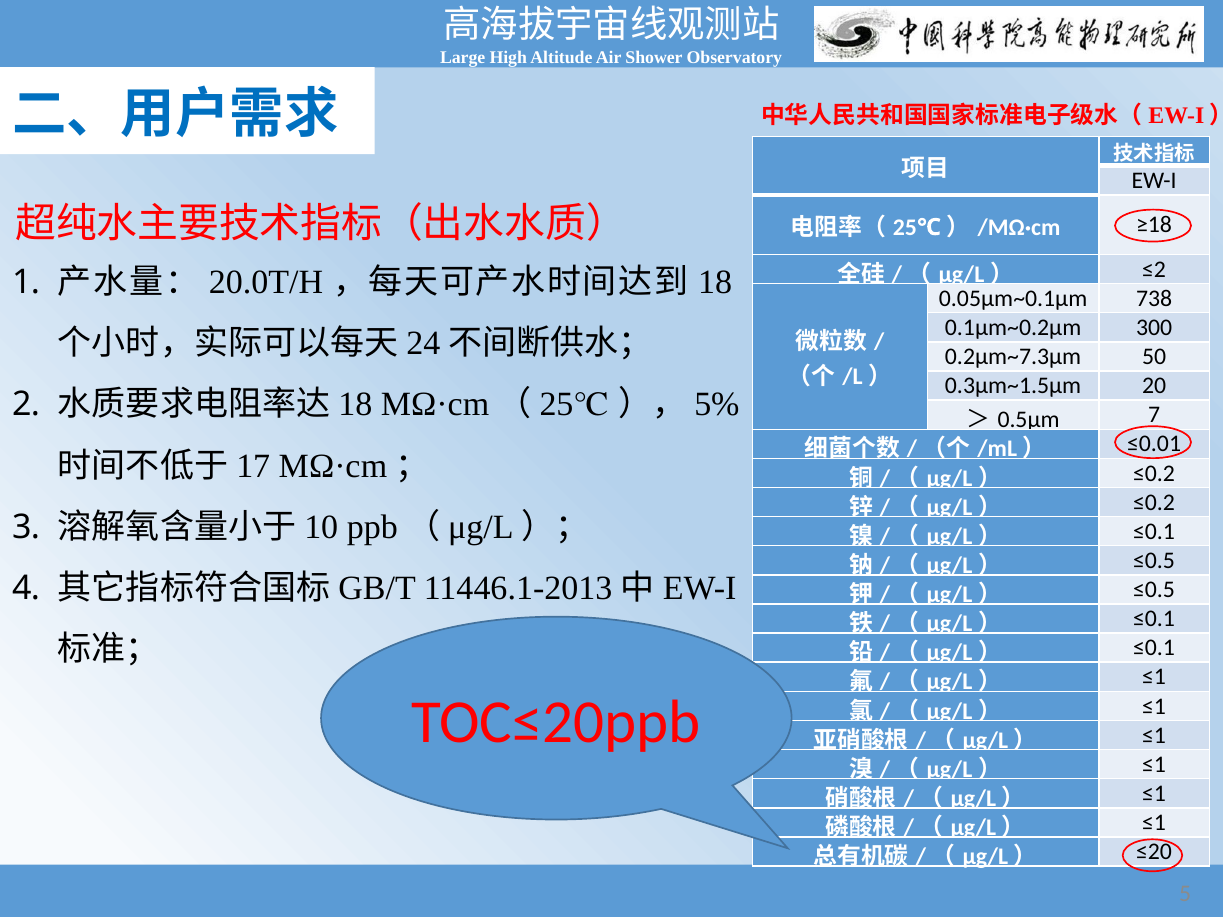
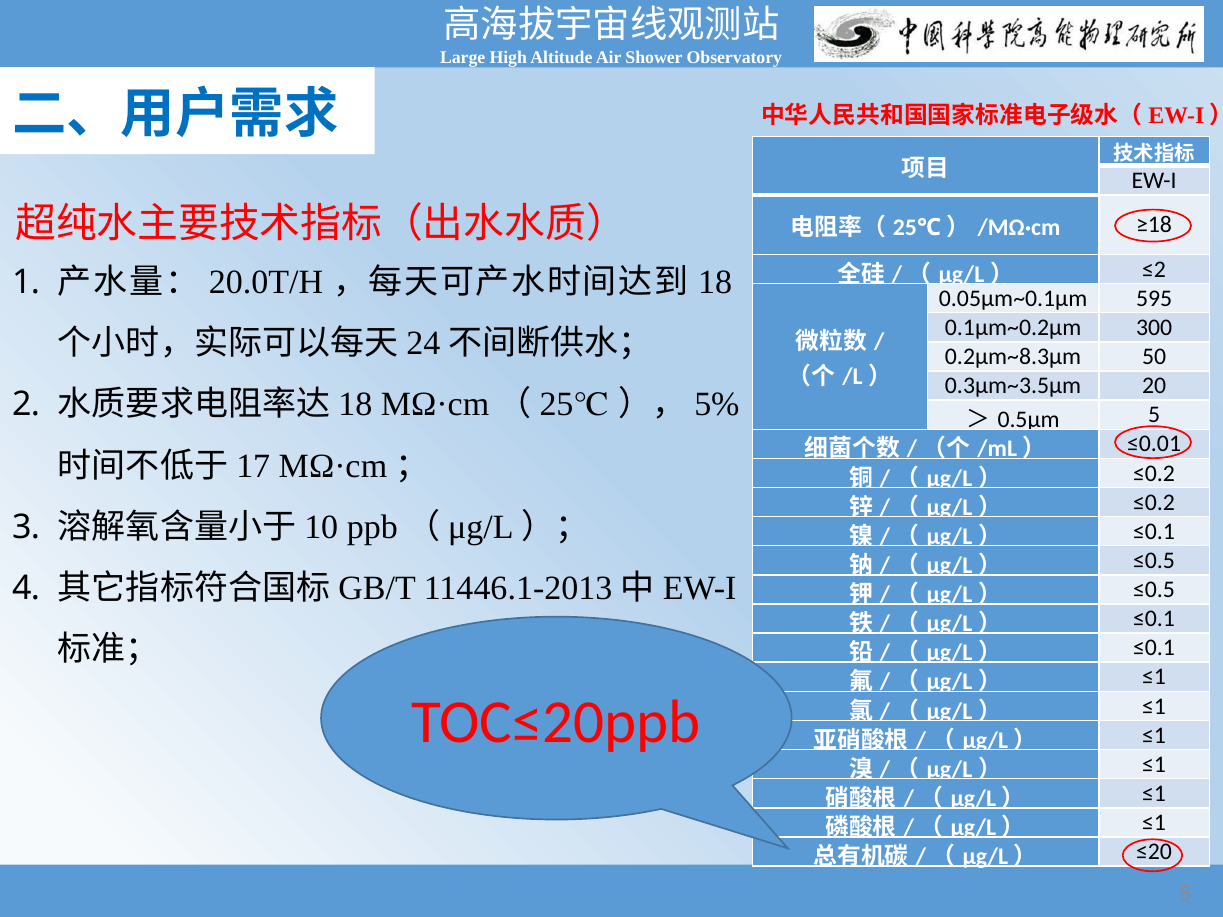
738: 738 -> 595 (1154, 299)
0.2μm~7.3μm: 0.2μm~7.3μm -> 0.2μm~8.3μm (1013, 357)
0.3μm~1.5μm: 0.3μm~1.5μm -> 0.3μm~3.5μm (1013, 386)
7: 7 -> 5 (1154, 415)
